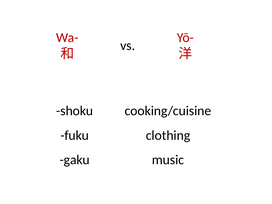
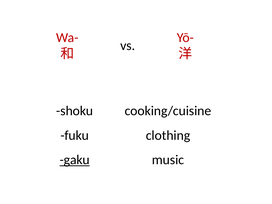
gaku underline: none -> present (75, 160)
